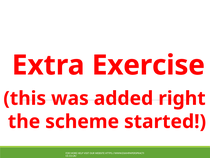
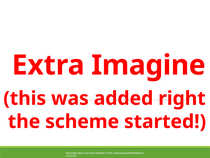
Exercise: Exercise -> Imagine (148, 65)
